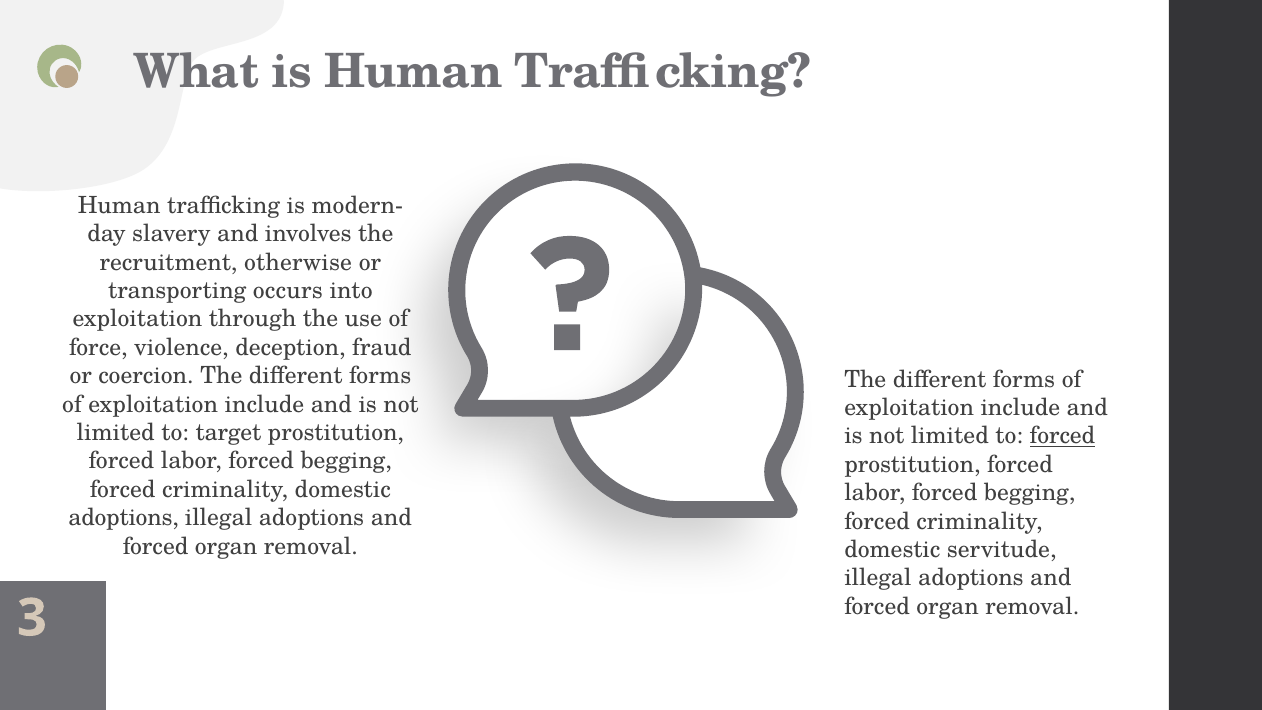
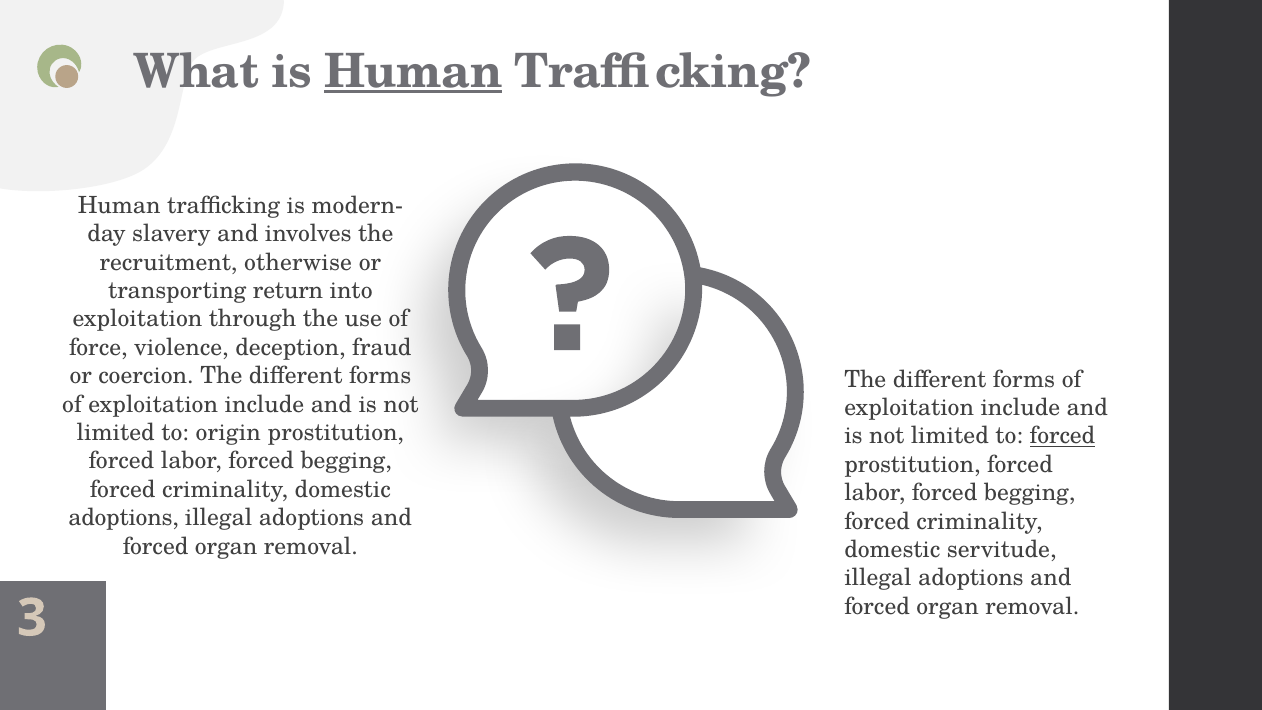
Human underline: none -> present (413, 71)
occurs: occurs -> return (288, 291)
target: target -> origin (228, 433)
